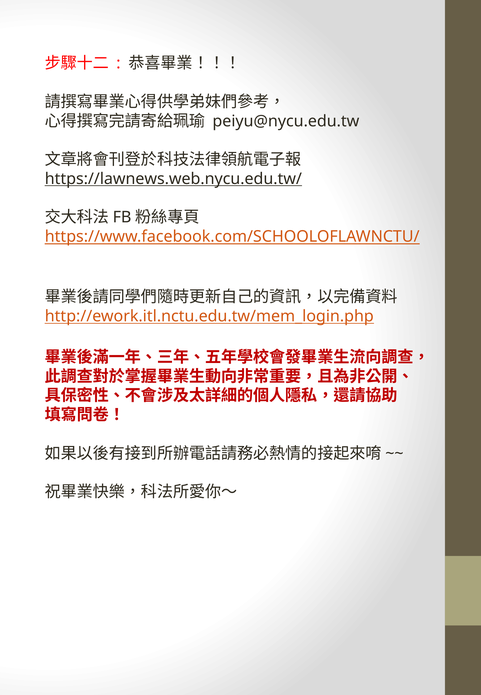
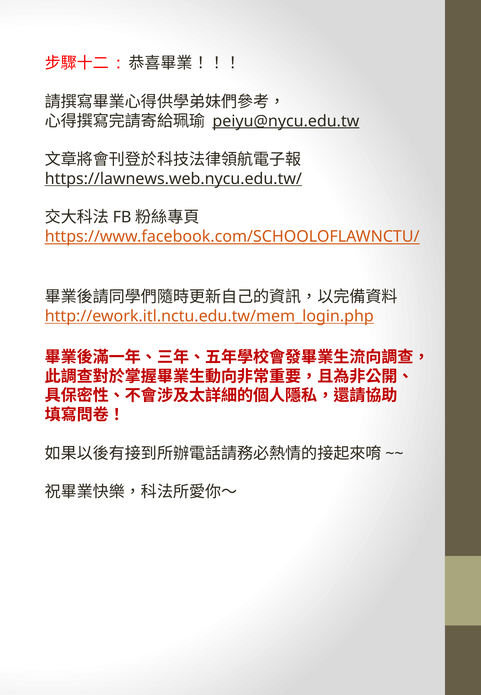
peiyu@nycu.edu.tw underline: none -> present (286, 121)
